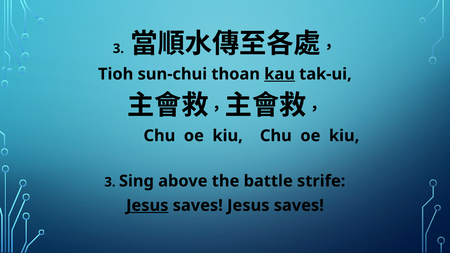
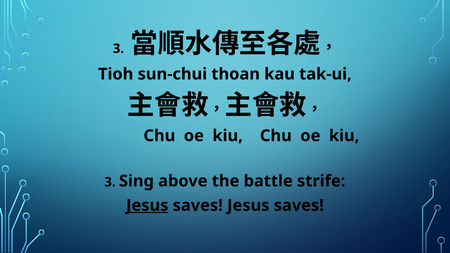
kau underline: present -> none (280, 74)
